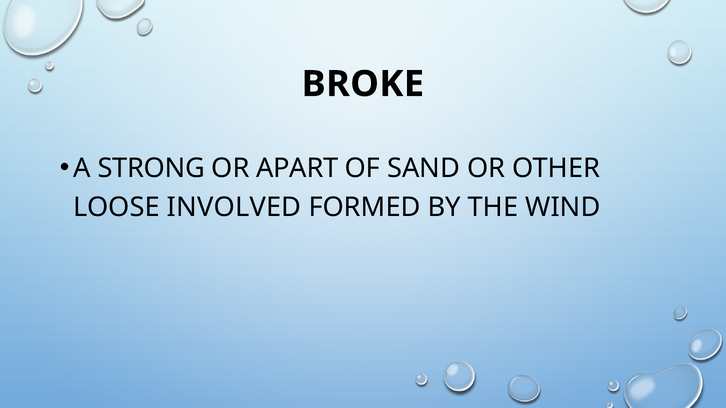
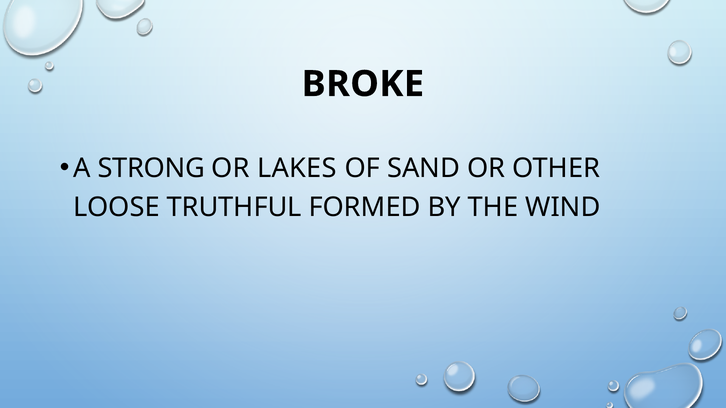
APART: APART -> LAKES (297, 168)
INVOLVED: INVOLVED -> TRUTHFUL (234, 208)
